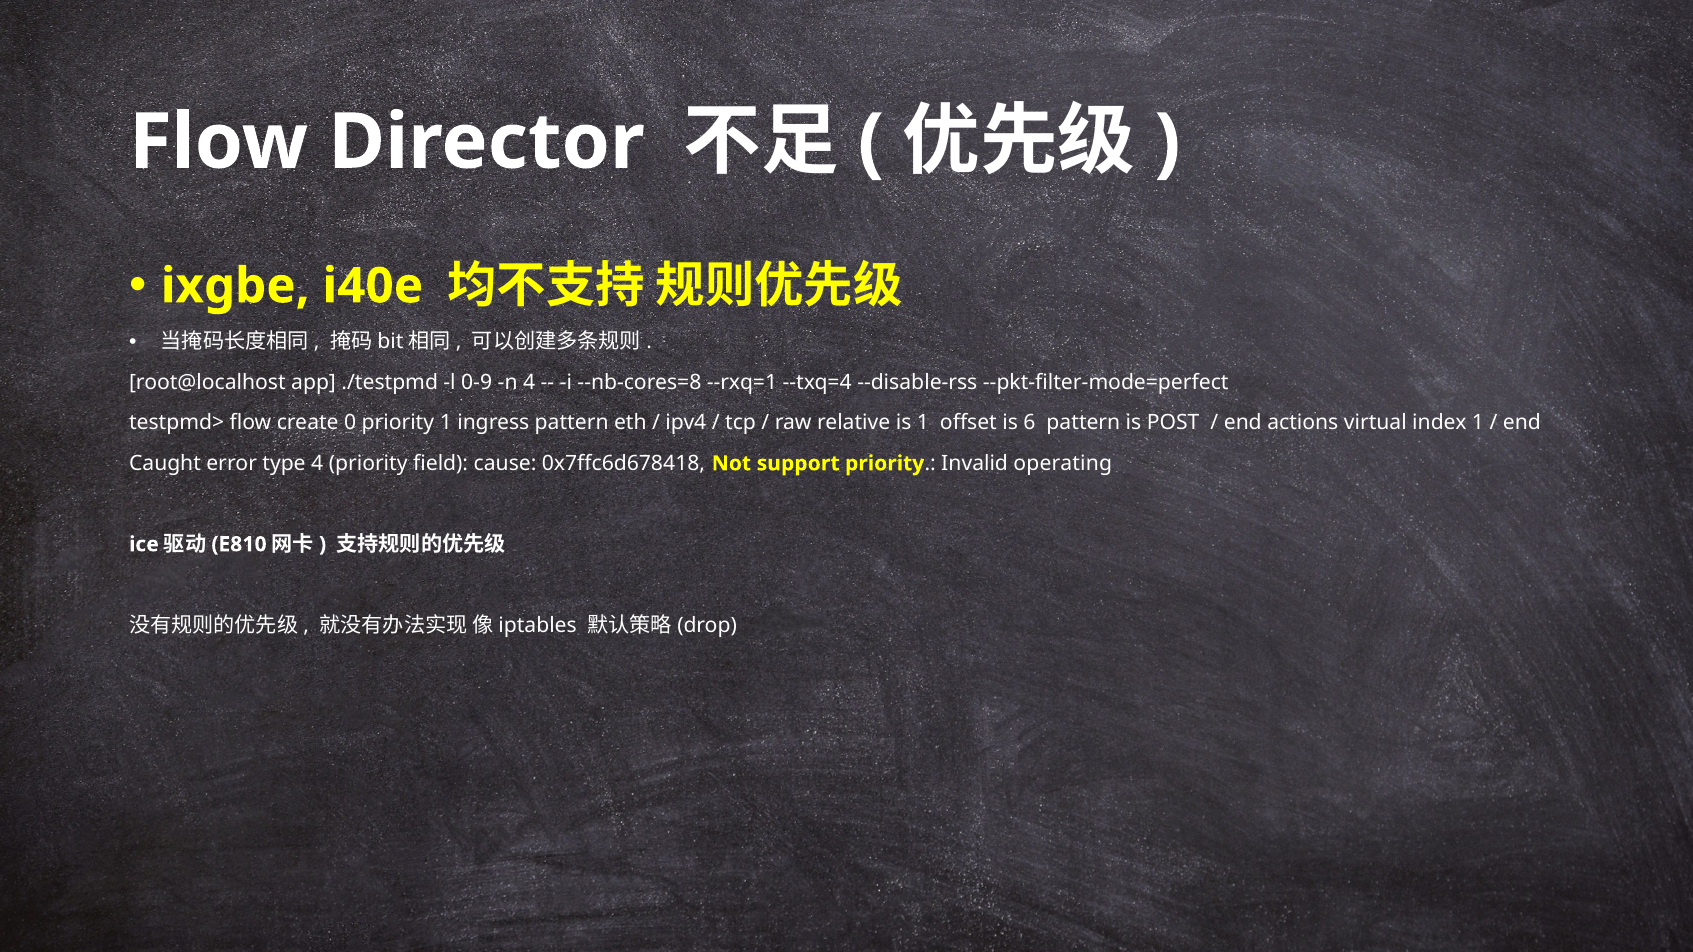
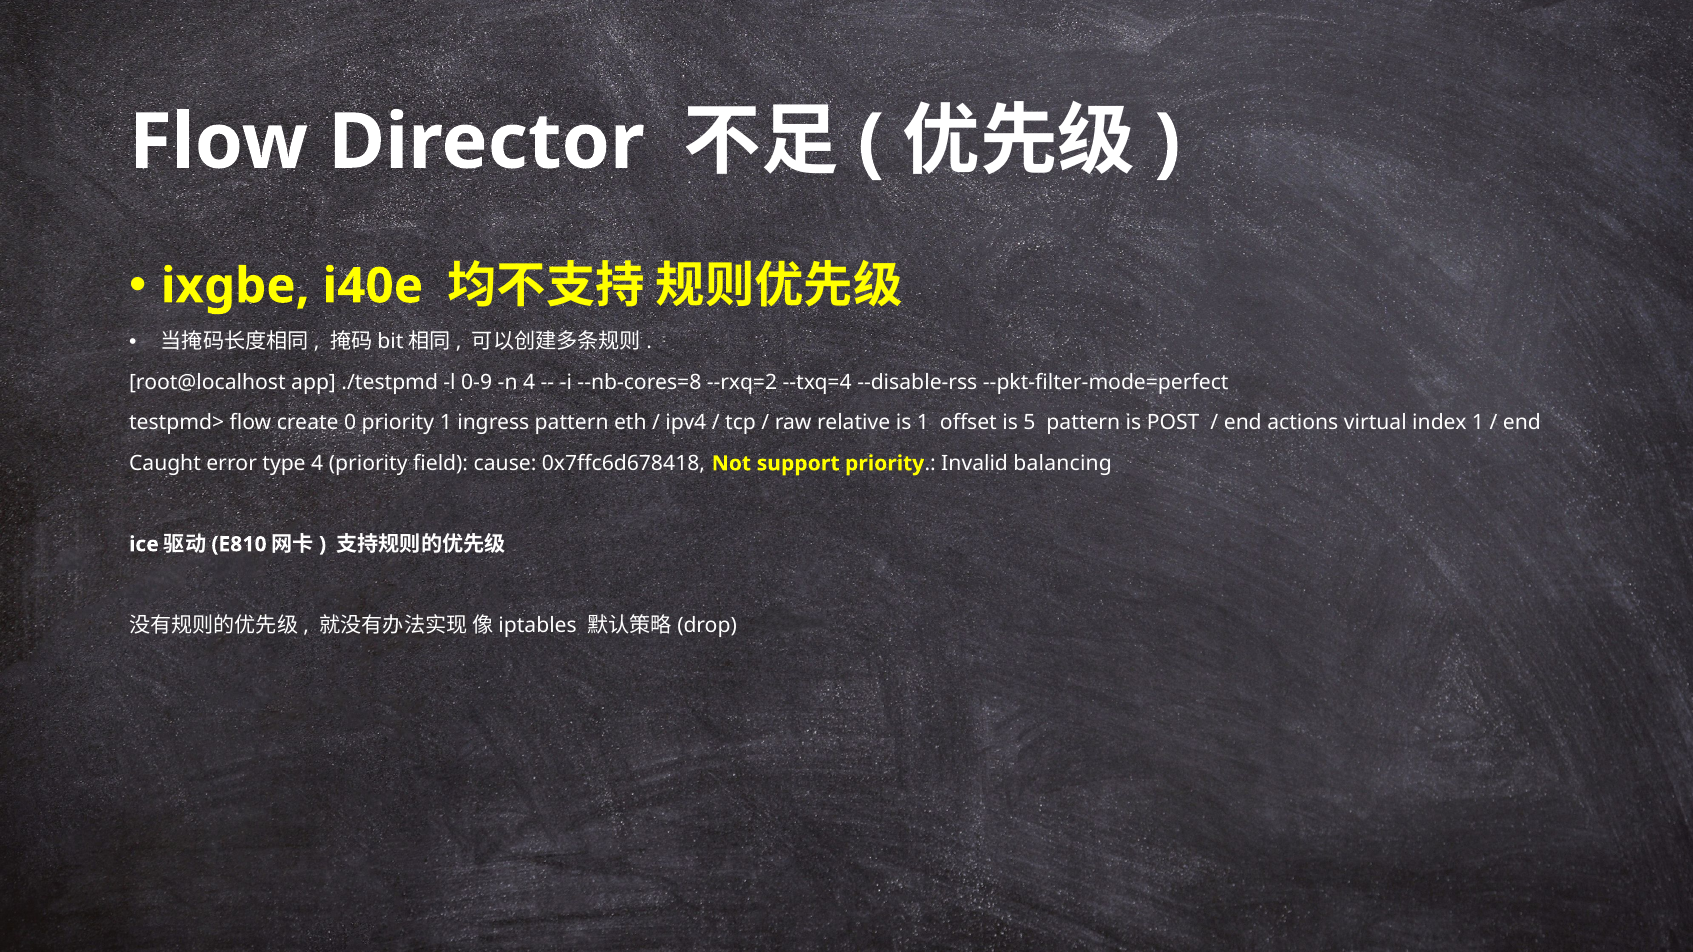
--rxq=1: --rxq=1 -> --rxq=2 (742, 383)
6: 6 -> 5 (1029, 423)
operating: operating -> balancing (1063, 464)
